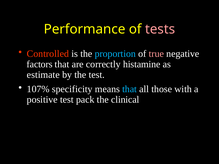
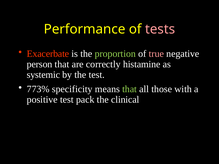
Controlled: Controlled -> Exacerbate (48, 54)
proportion colour: light blue -> light green (115, 54)
factors: factors -> person (40, 64)
estimate: estimate -> systemic (43, 75)
107%: 107% -> 773% (38, 89)
that colour: light blue -> light green (130, 89)
